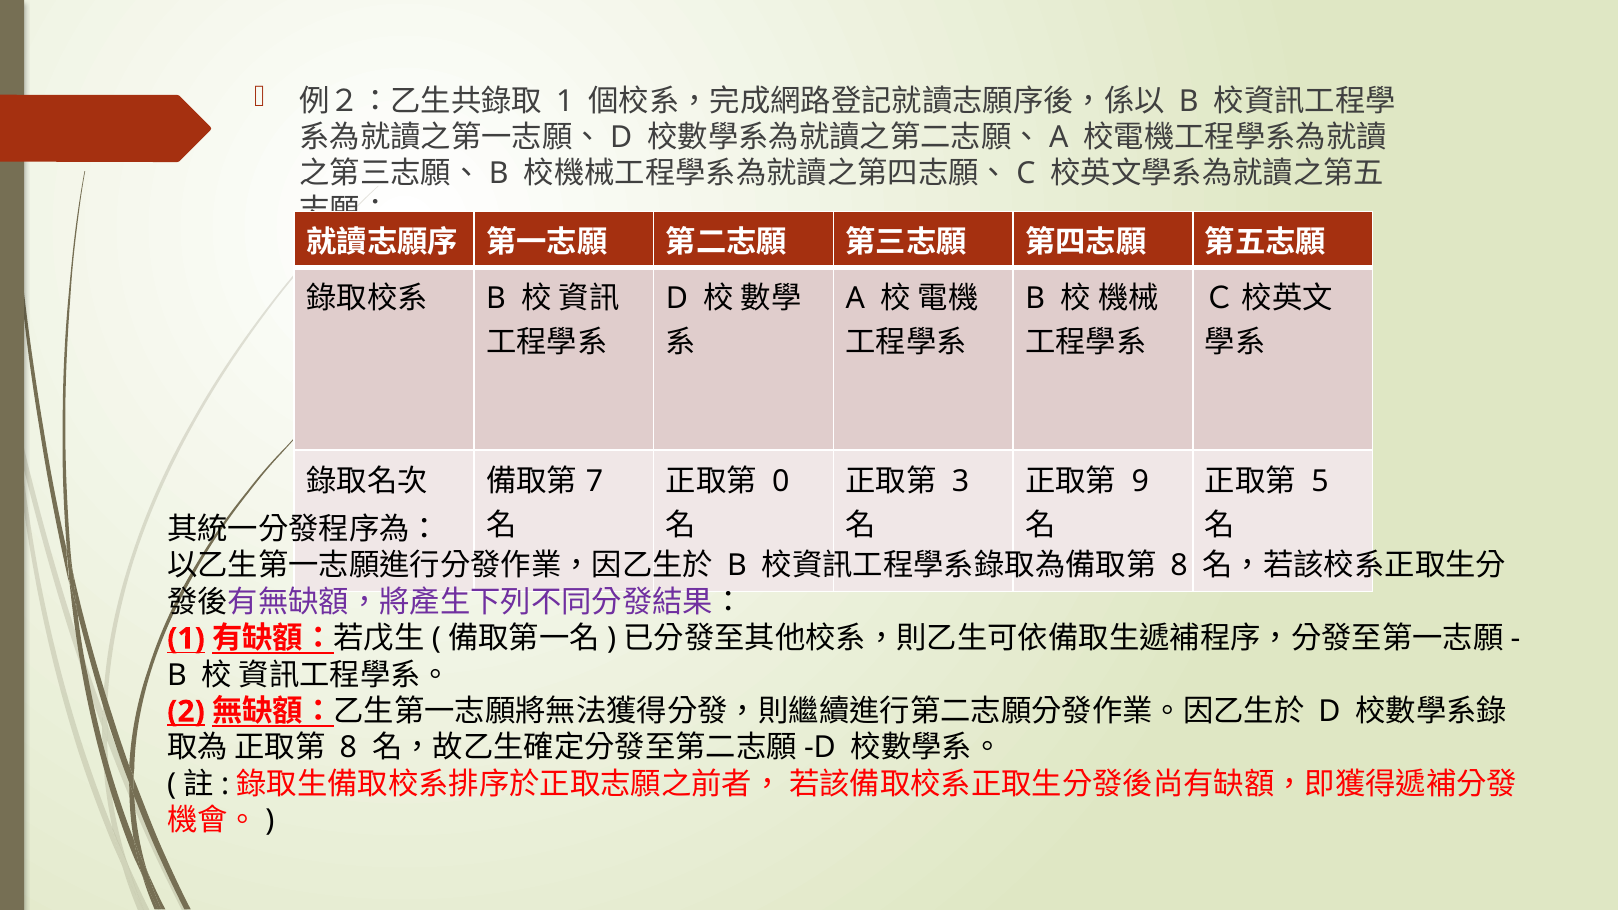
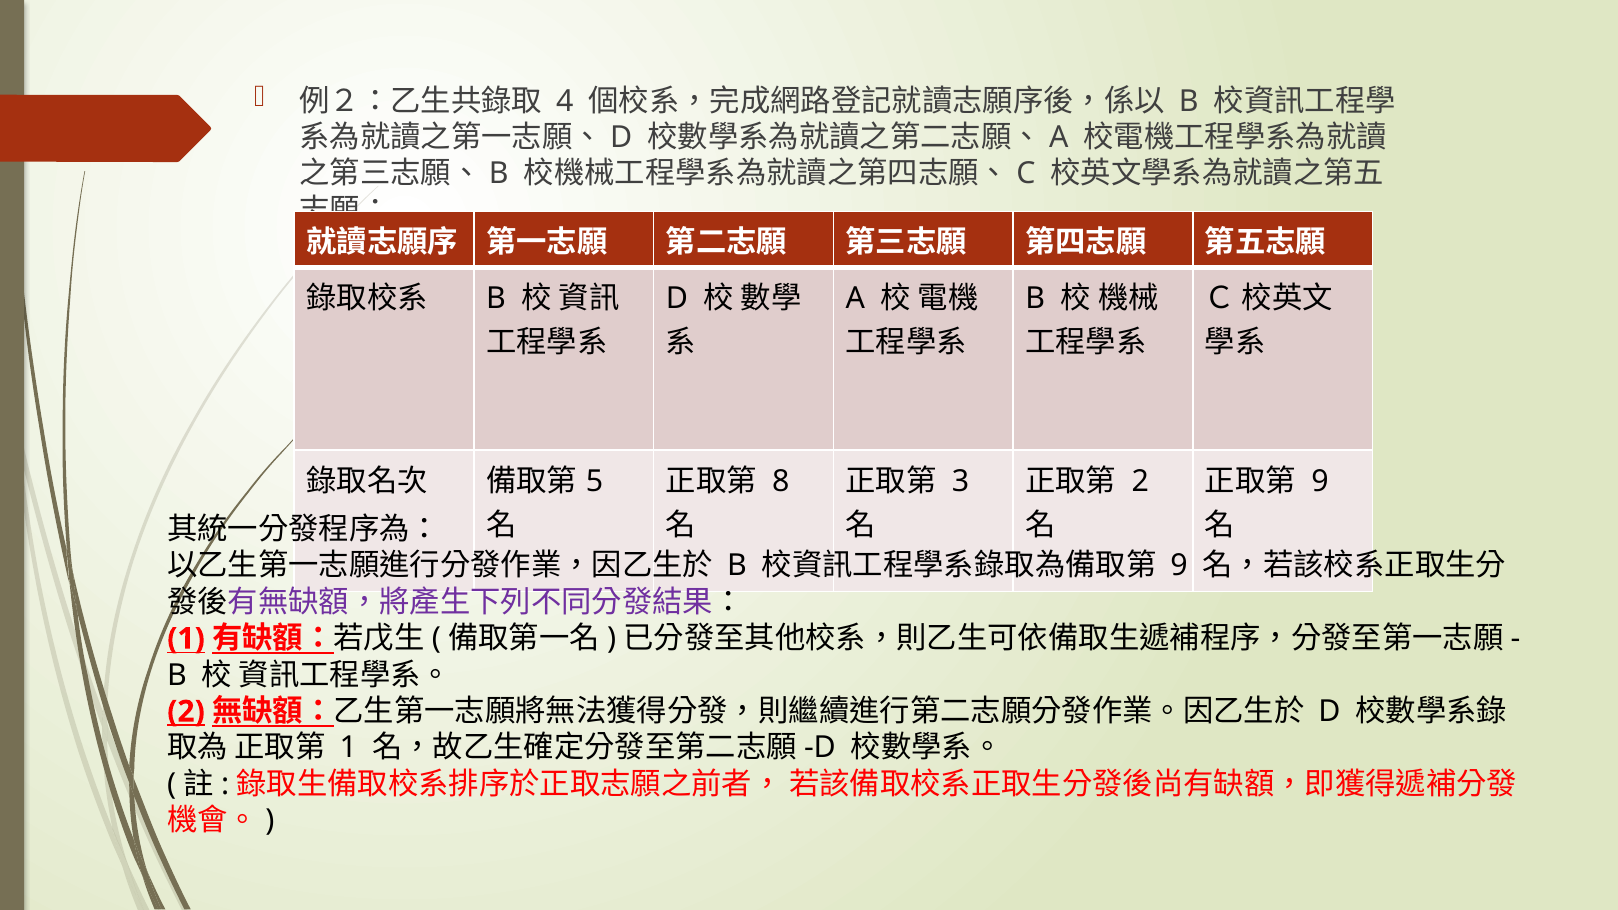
1: 1 -> 4 (565, 101)
7: 7 -> 5 (594, 481)
0: 0 -> 8 (781, 481)
9: 9 -> 2 (1140, 481)
5: 5 -> 9 (1320, 481)
8: 8 -> 9 (1179, 566)
8: 8 -> 1 (348, 748)
